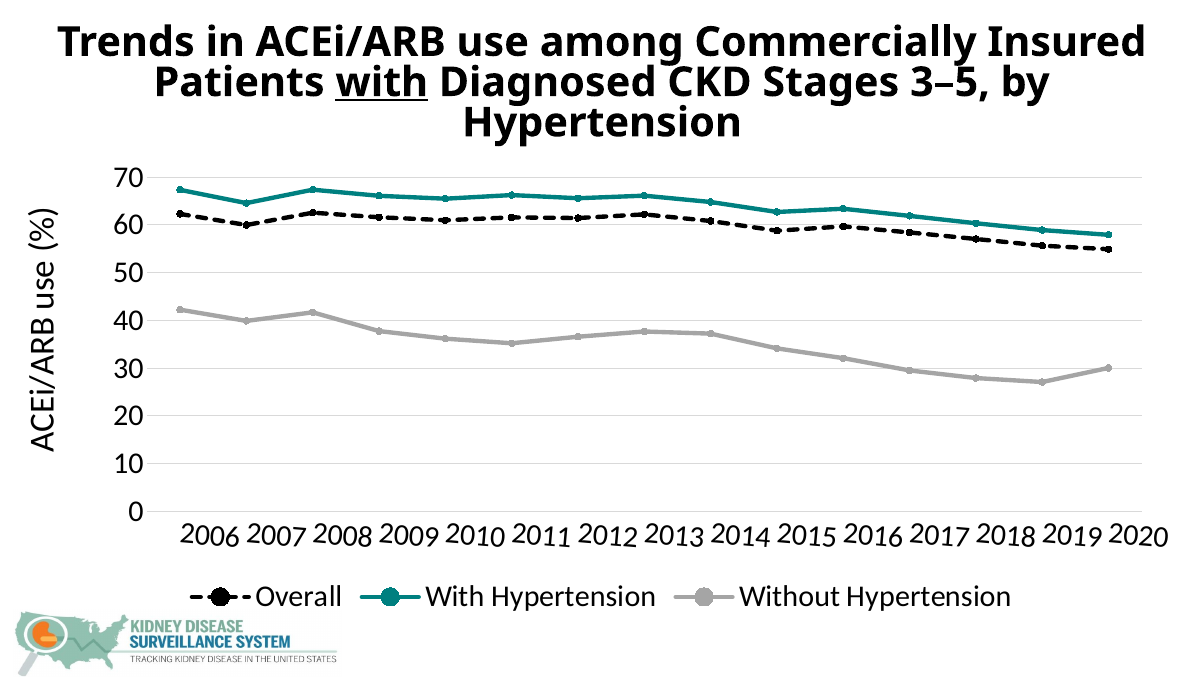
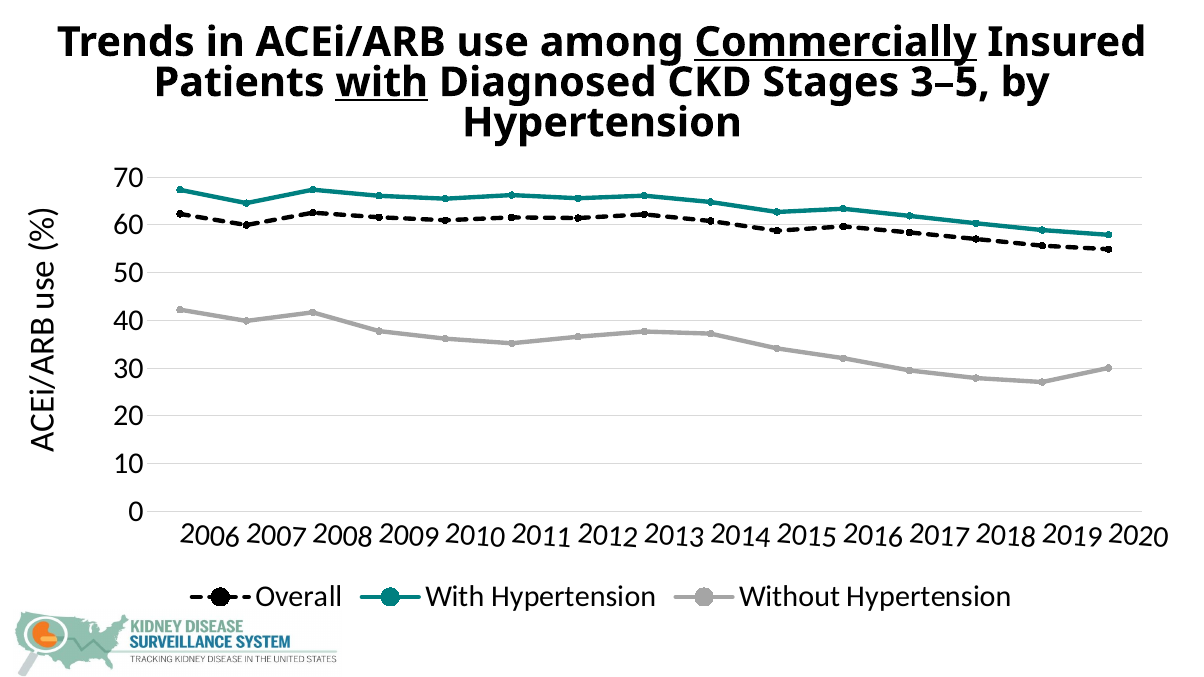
Commercially underline: none -> present (836, 42)
